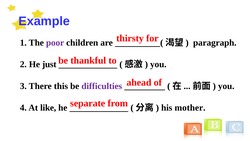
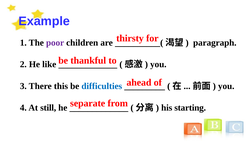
just: just -> like (49, 64)
difficulties colour: purple -> blue (102, 86)
like: like -> still (48, 107)
mother: mother -> starting (190, 107)
